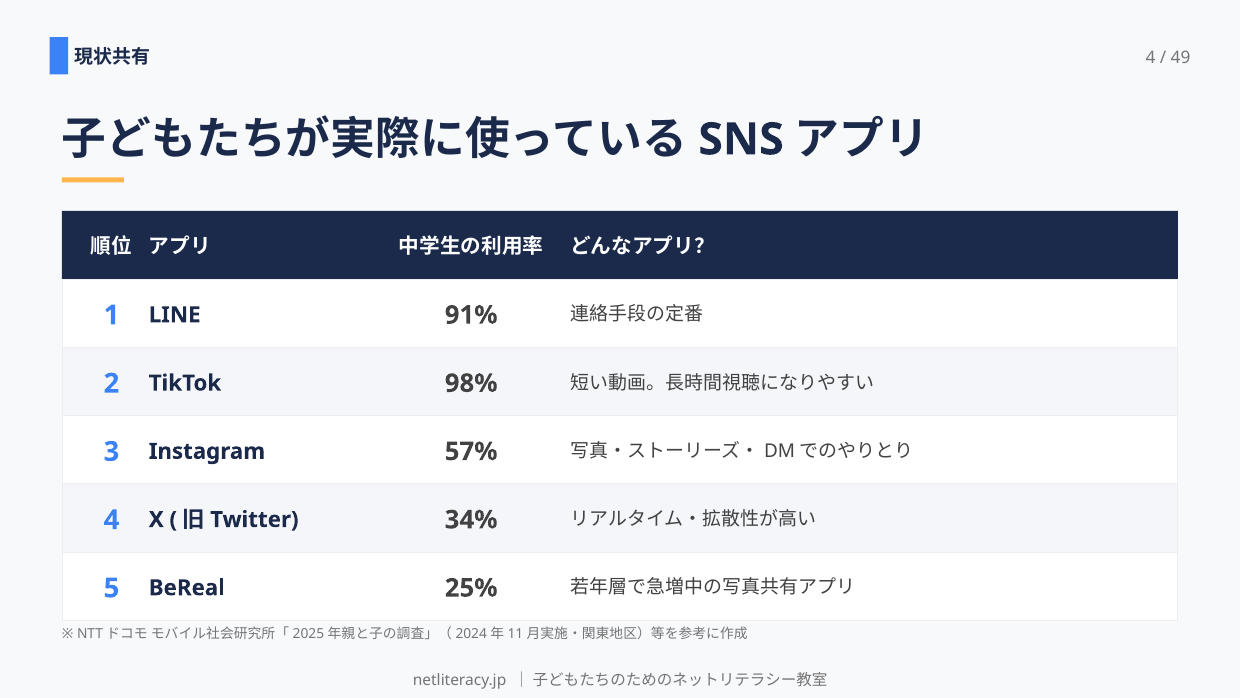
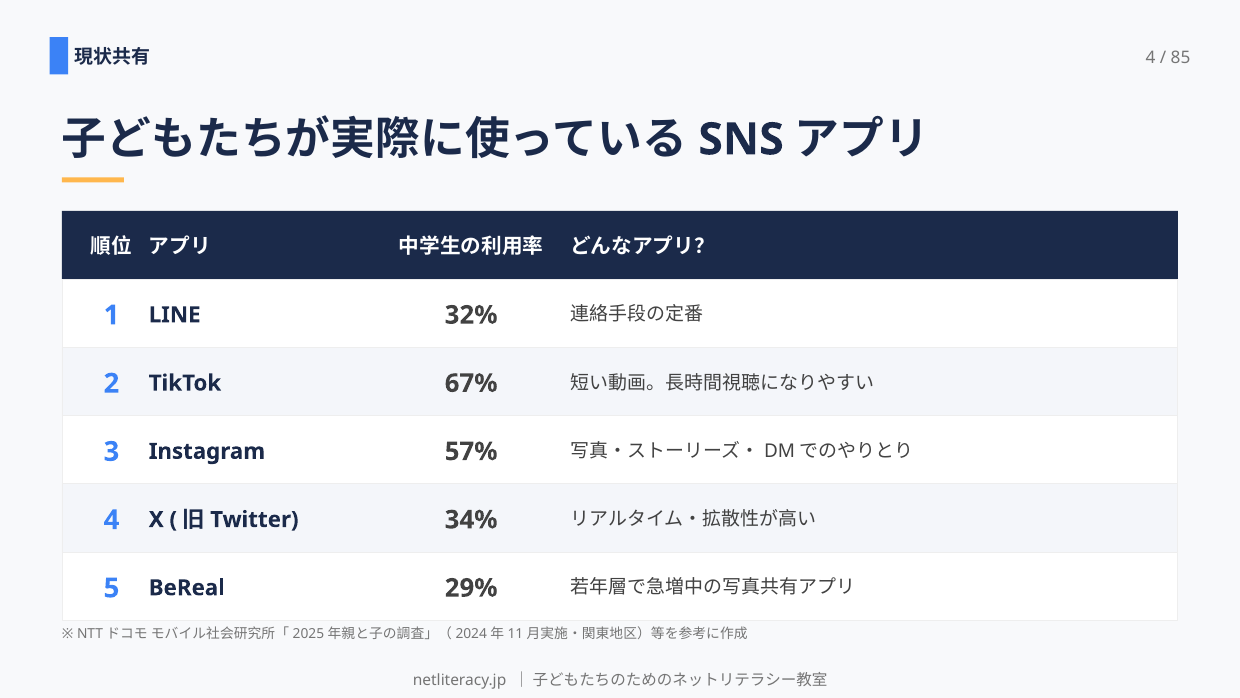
49: 49 -> 85 (1181, 58)
91%: 91% -> 32% (471, 315)
98%: 98% -> 67% (471, 383)
25%: 25% -> 29% (471, 588)
